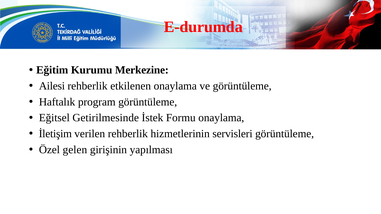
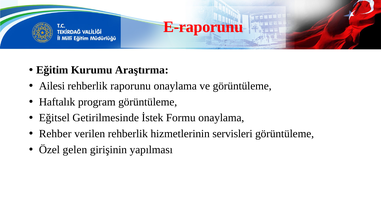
E-durumda: E-durumda -> E-raporunu (203, 27)
Merkezine: Merkezine -> Araştırma (142, 70)
etkilenen: etkilenen -> raporunu (131, 86)
İletişim: İletişim -> Rehber (55, 134)
